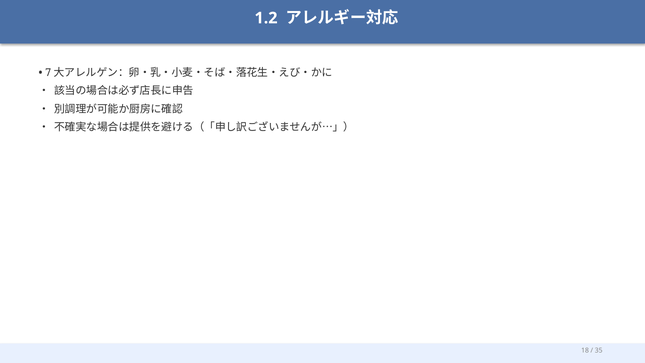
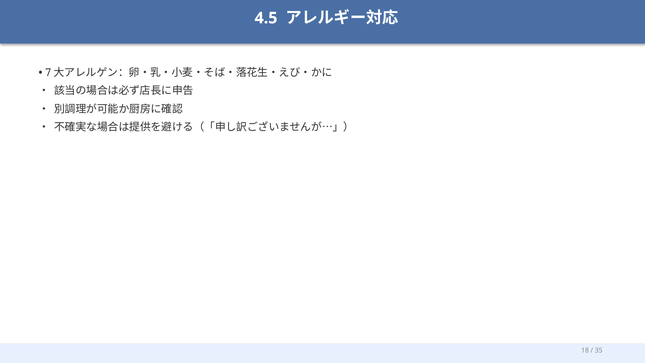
1.2: 1.2 -> 4.5 (266, 18)
